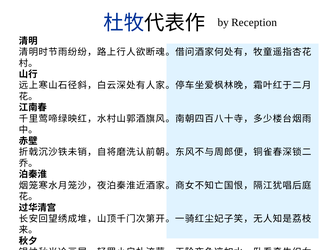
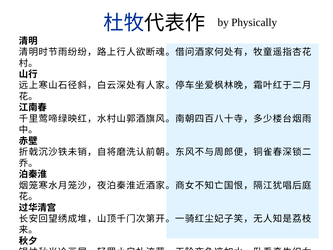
Reception: Reception -> Physically (254, 22)
